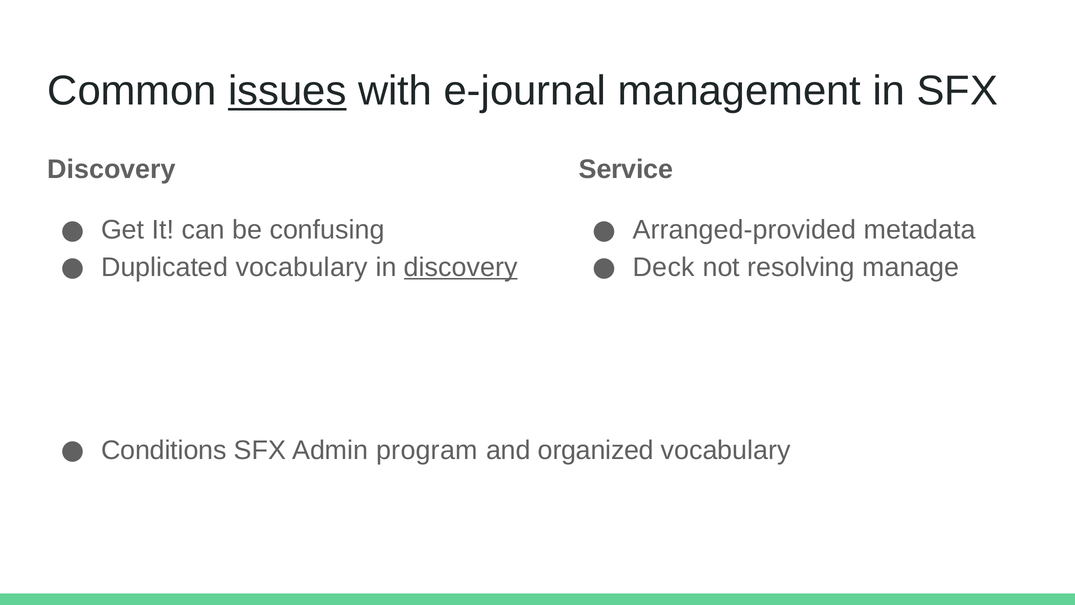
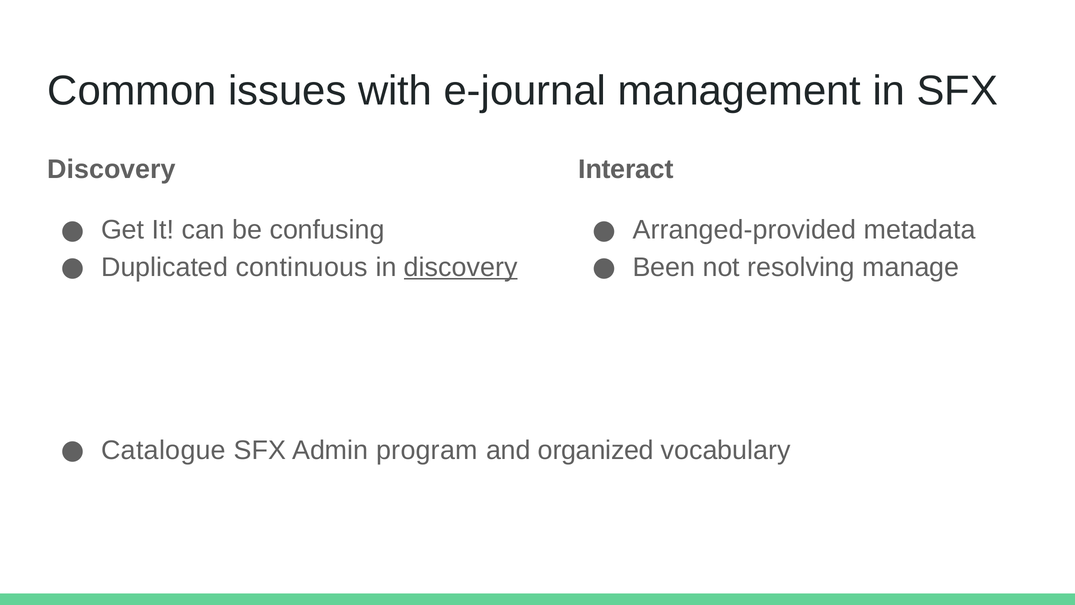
issues underline: present -> none (287, 91)
Service: Service -> Interact (626, 169)
Duplicated vocabulary: vocabulary -> continuous (302, 267)
Deck: Deck -> Been (664, 267)
Conditions: Conditions -> Catalogue (164, 450)
